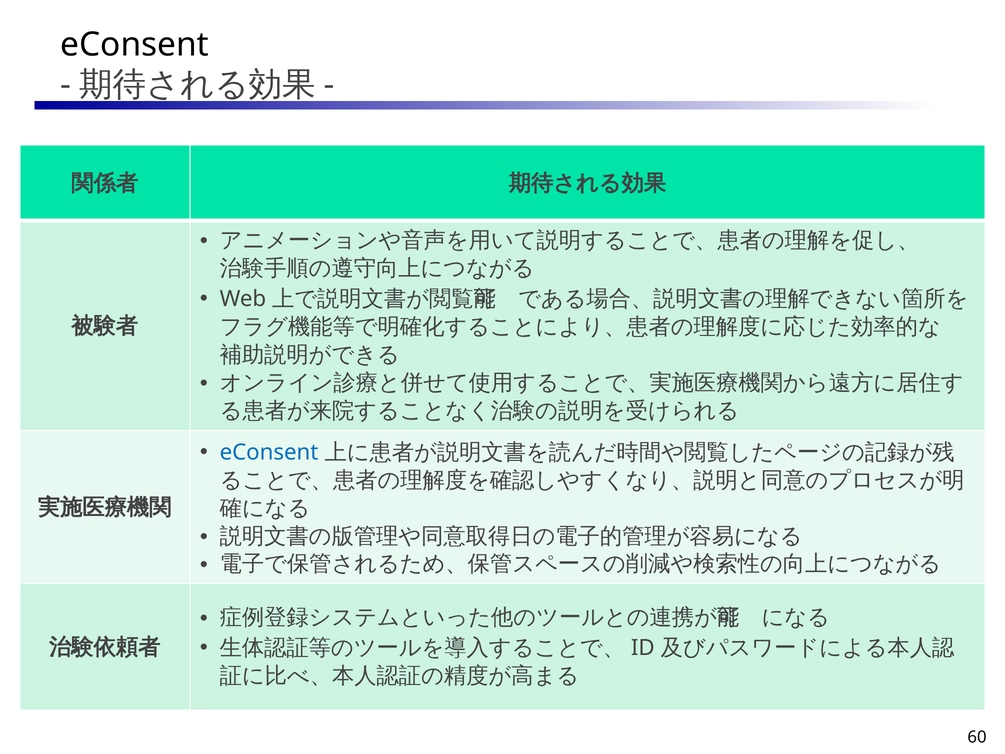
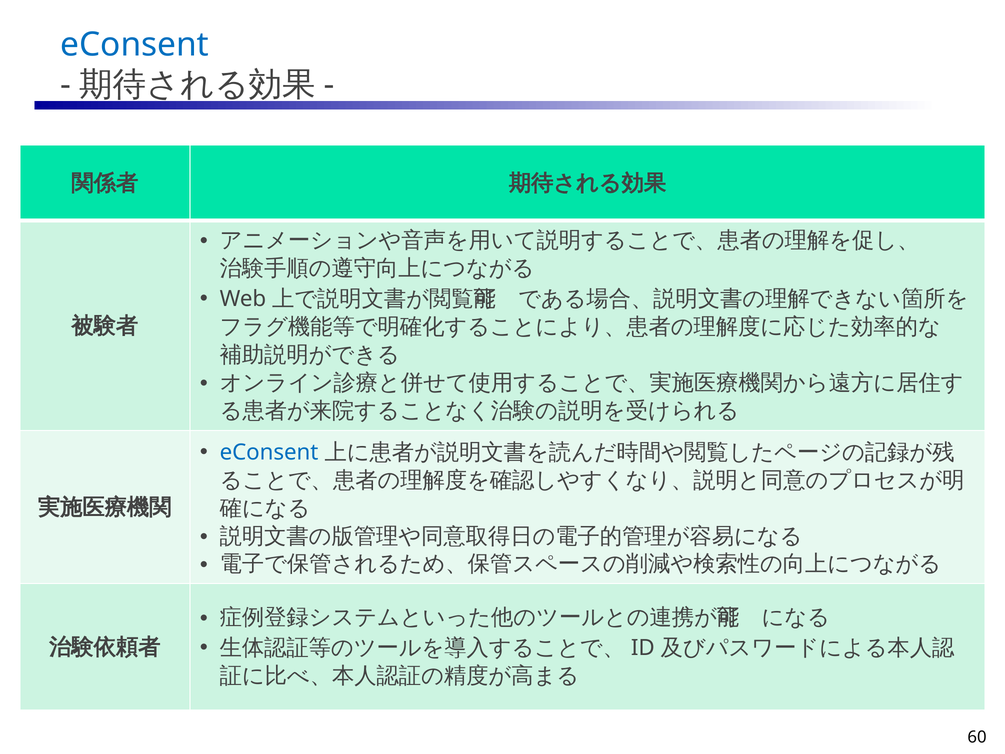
eConsent colour: black -> blue (135, 45)
